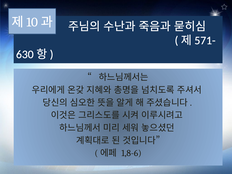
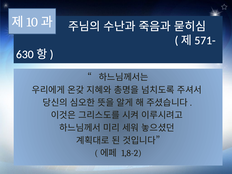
1,8-6: 1,8-6 -> 1,8-2 (131, 153)
